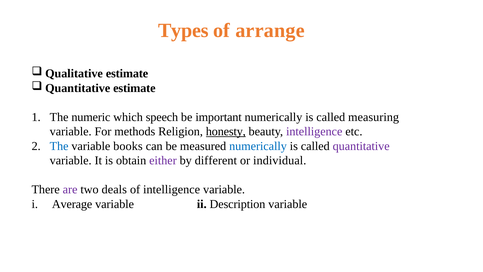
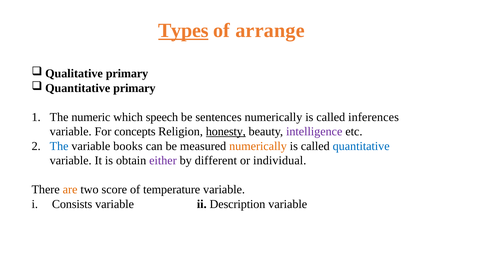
Types underline: none -> present (183, 31)
estimate: estimate -> primary (127, 73)
estimate: estimate -> primary (134, 88)
important: important -> sentences (219, 117)
measuring: measuring -> inferences (374, 117)
methods: methods -> concepts (135, 131)
numerically colour: blue -> orange (258, 146)
quantitative colour: purple -> blue (361, 146)
are colour: purple -> orange (70, 189)
deals: deals -> score (114, 189)
of intelligence: intelligence -> temperature (172, 189)
Average: Average -> Consists (72, 204)
